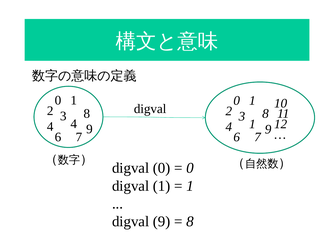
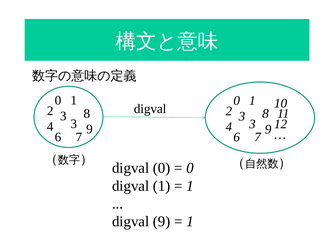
4: 4 -> 3 (74, 124)
1: 1 -> 3 (252, 124)
8: 8 -> 1 (190, 222)
